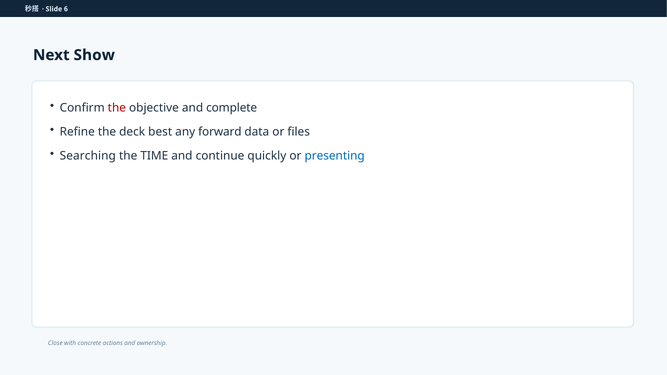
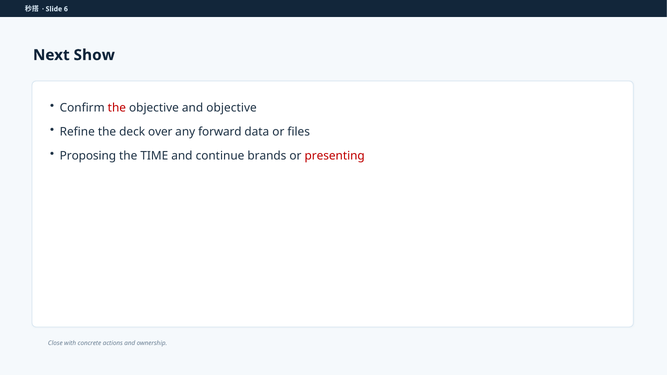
and complete: complete -> objective (232, 108)
best: best -> over (160, 132)
Searching: Searching -> Proposing (88, 156)
quickly: quickly -> brands (267, 156)
presenting colour: blue -> red (335, 156)
